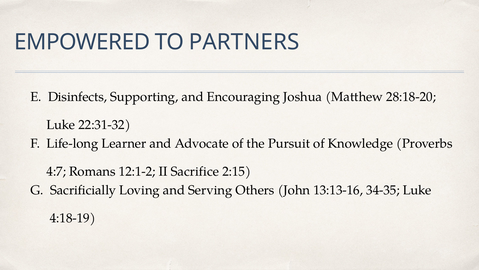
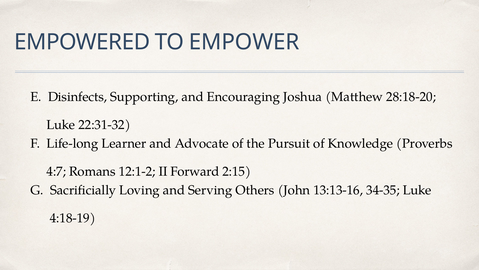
PARTNERS: PARTNERS -> EMPOWER (244, 42)
Sacrifice: Sacrifice -> Forward (195, 171)
